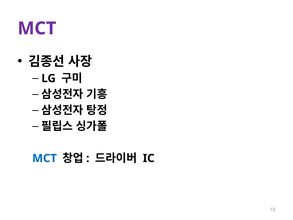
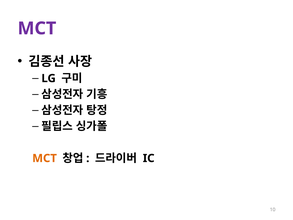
MCT colour: blue -> orange (45, 158)
